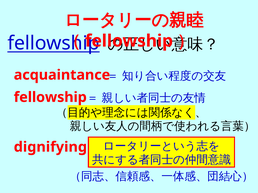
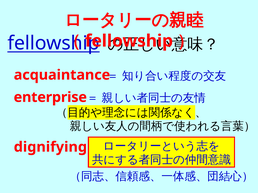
fellowship: fellowship -> enterprise (50, 97)
